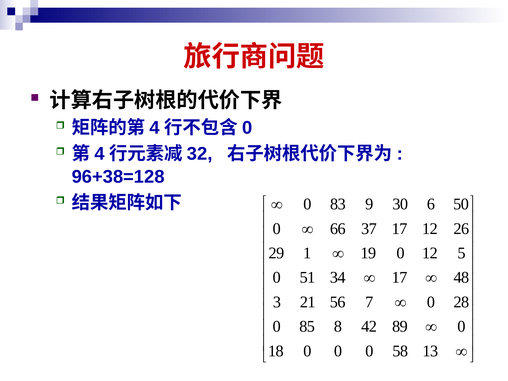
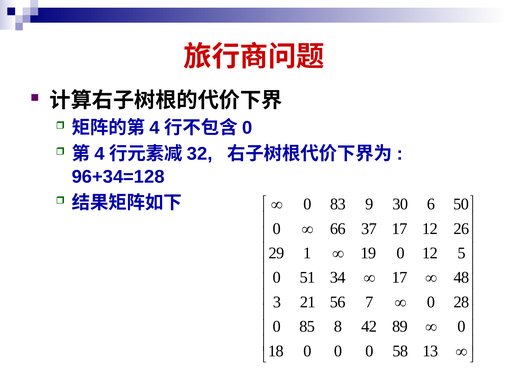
96+38=128: 96+38=128 -> 96+34=128 (118, 177)
